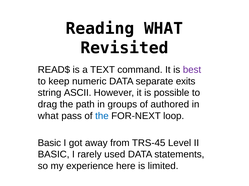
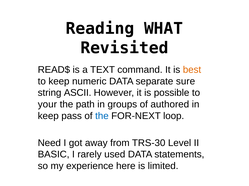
best colour: purple -> orange (192, 70)
exits: exits -> sure (186, 82)
drag: drag -> your (47, 105)
what: what -> keep (48, 116)
Basic: Basic -> Need (49, 143)
TRS-45: TRS-45 -> TRS-30 (149, 143)
